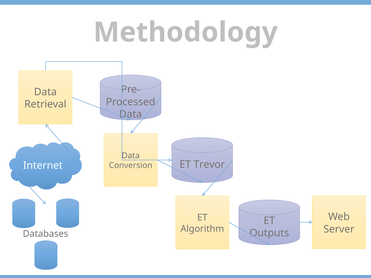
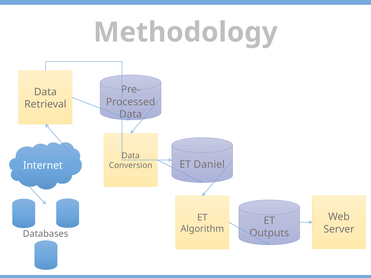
Trevor: Trevor -> Daniel (209, 165)
